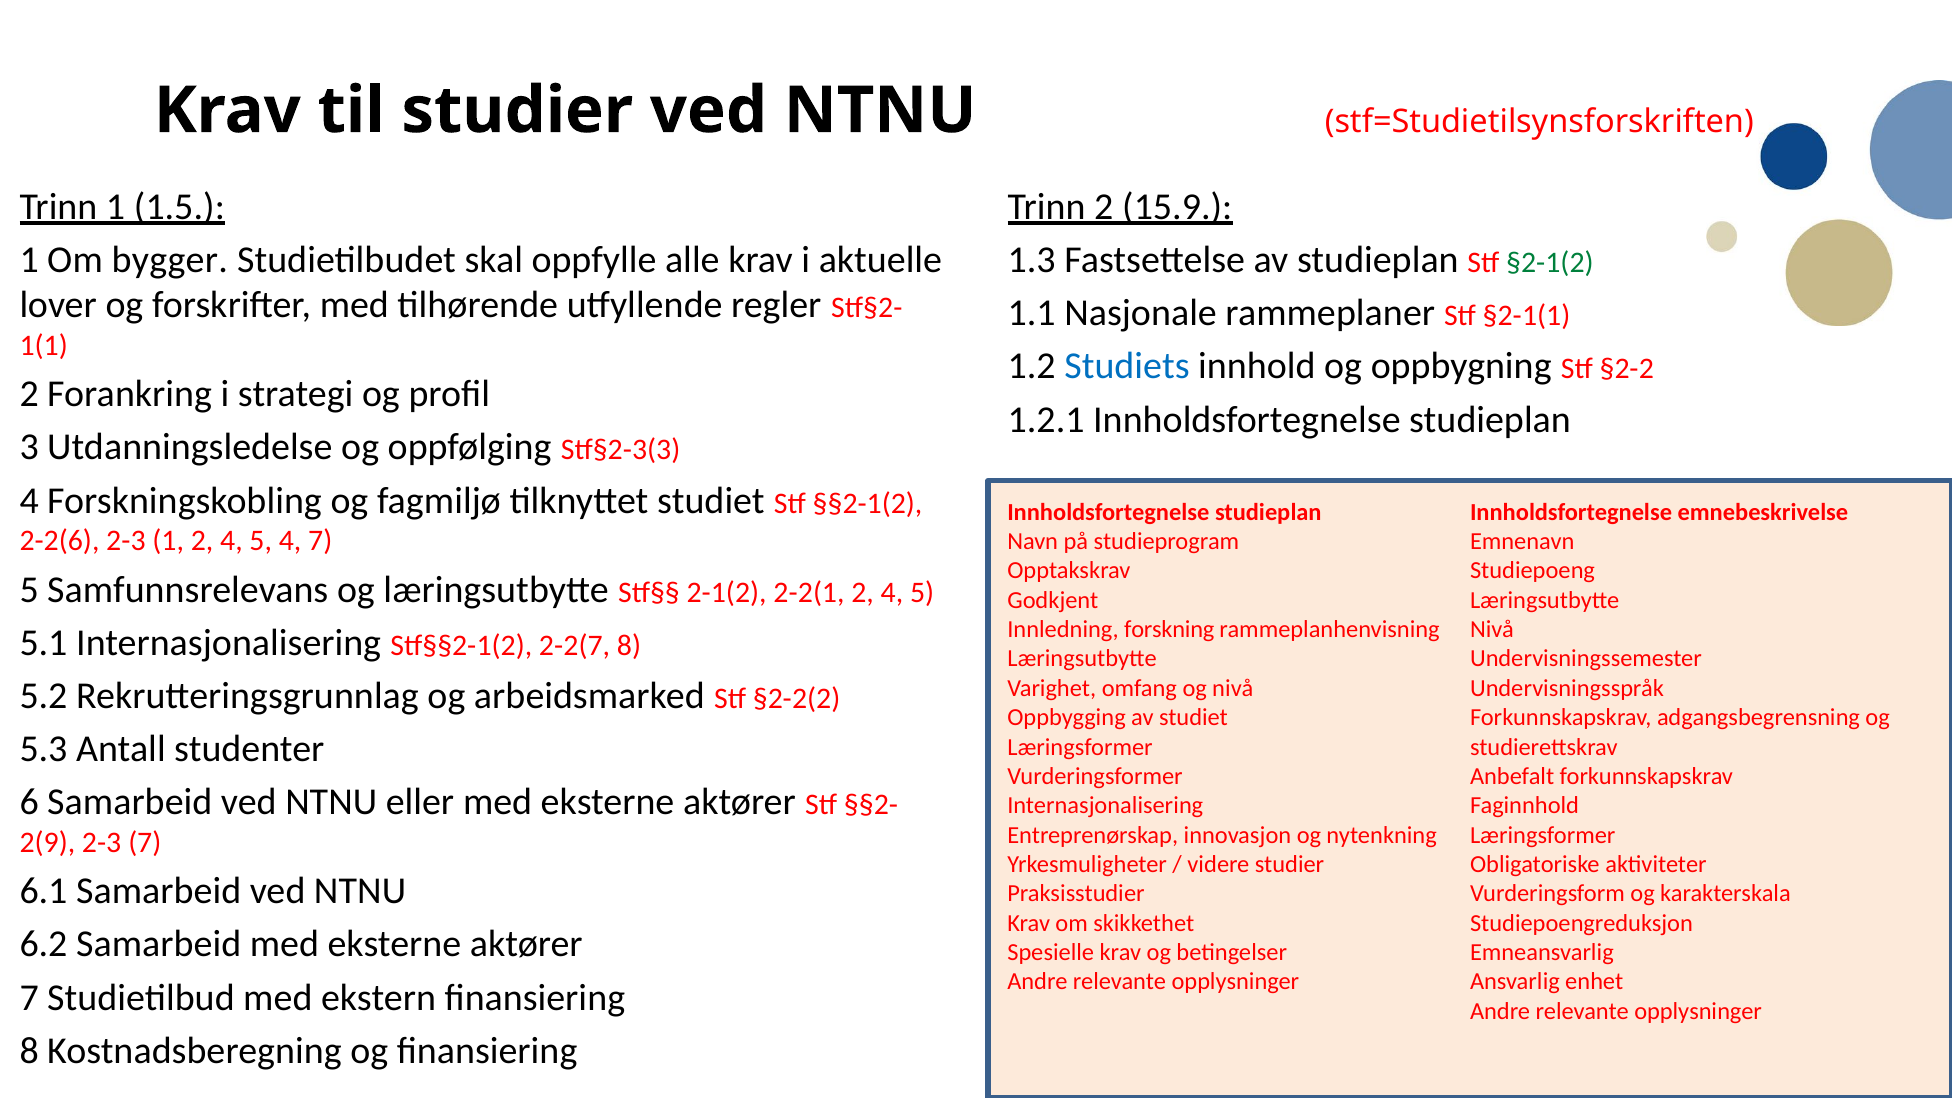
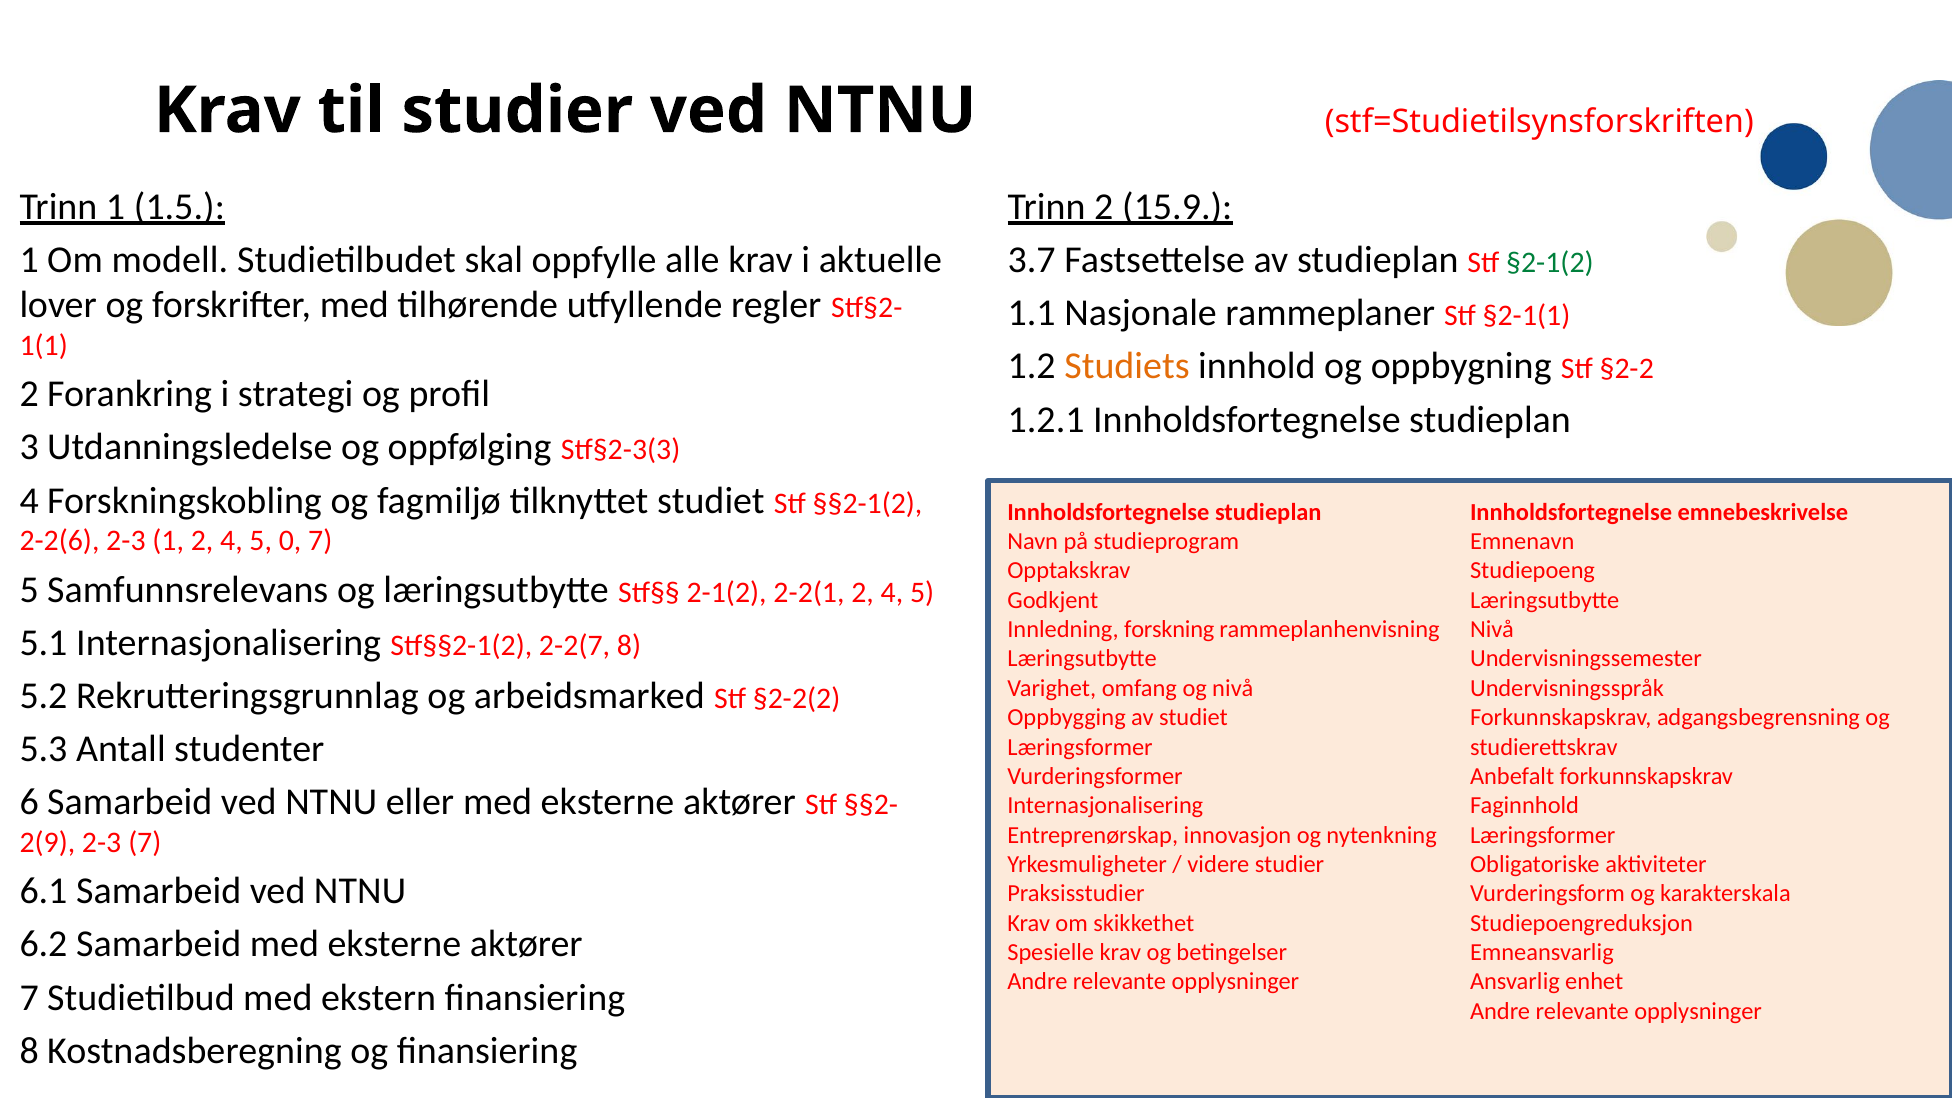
bygger: bygger -> modell (170, 260)
1.3: 1.3 -> 3.7 (1032, 260)
Studiets colour: blue -> orange (1127, 366)
5 4: 4 -> 0 (290, 541)
